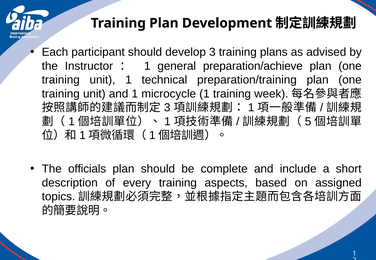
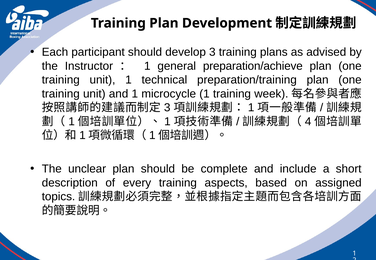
5: 5 -> 4 (308, 122)
officials: officials -> unclear (87, 169)
